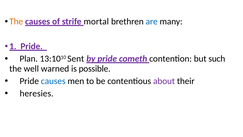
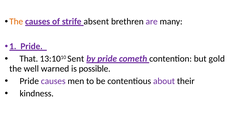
mortal: mortal -> absent (96, 22)
are colour: blue -> purple (152, 22)
Plan: Plan -> That (29, 59)
such: such -> gold (217, 59)
causes colour: blue -> purple (53, 81)
heresies: heresies -> kindness (37, 93)
